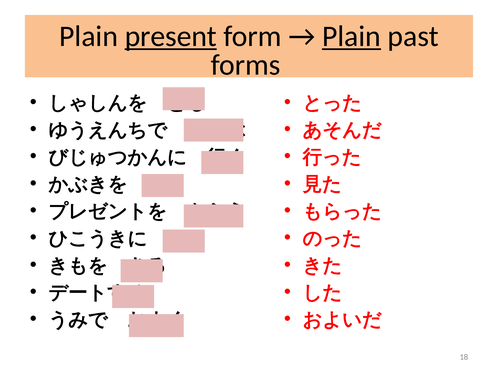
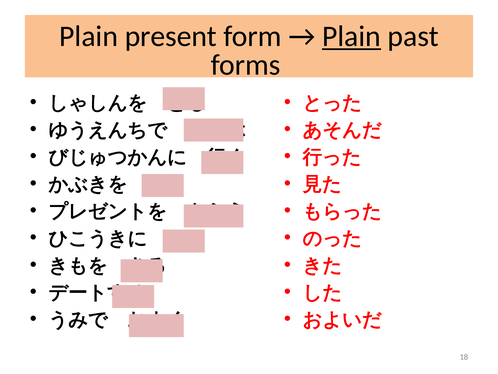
present underline: present -> none (171, 36)
